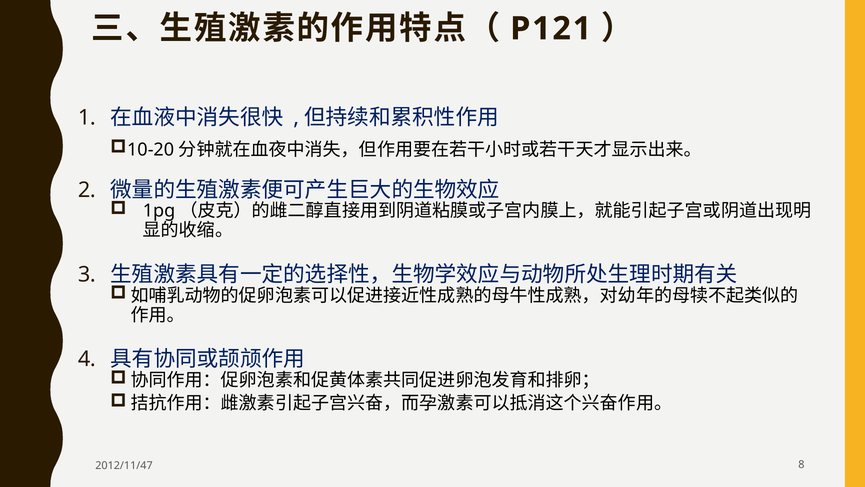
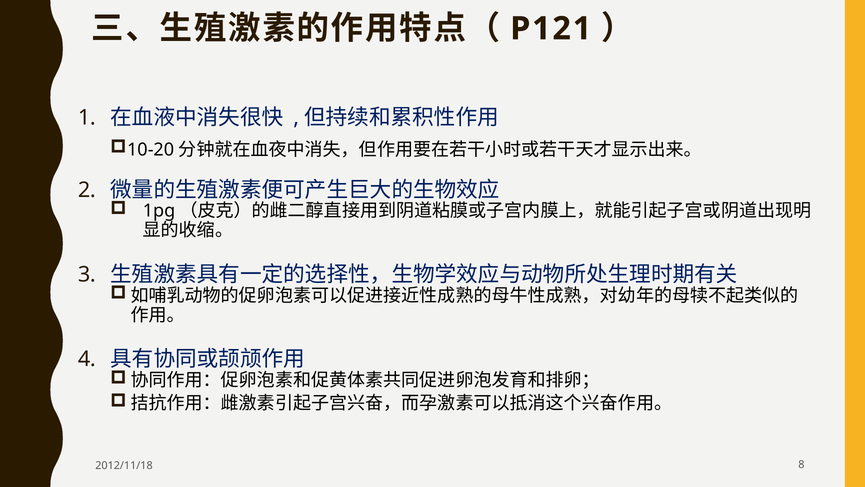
2012/11/47: 2012/11/47 -> 2012/11/18 (124, 465)
